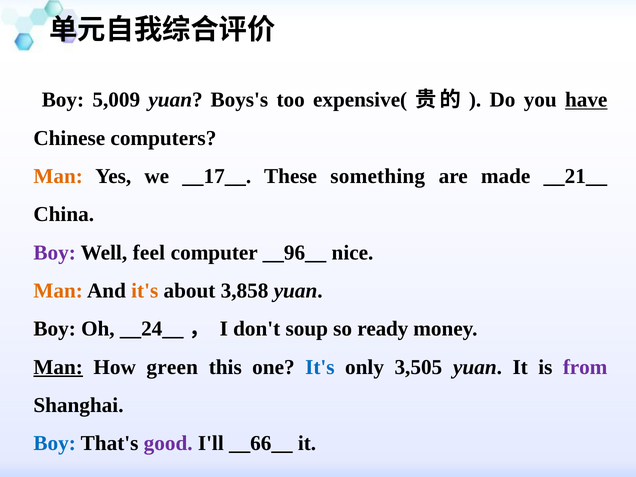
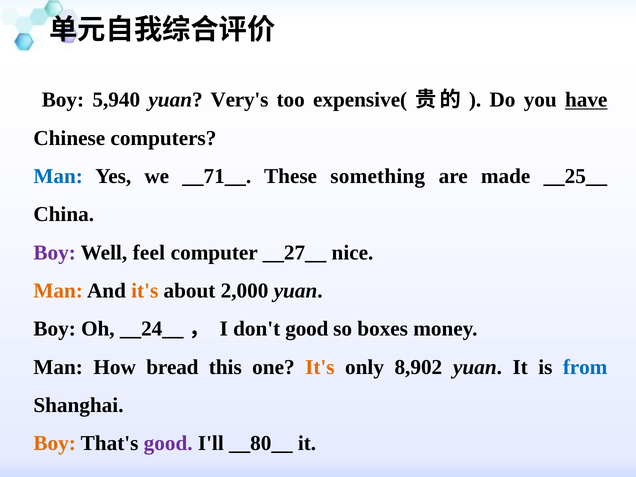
5,009: 5,009 -> 5,940 (116, 100)
Boys's: Boys's -> Very's (239, 100)
Man colour: orange -> blue (58, 176)
__17__: __17__ -> __71__ (217, 176)
__21__: __21__ -> __25__ (575, 176)
__96__: __96__ -> __27__ (295, 253)
3,858: 3,858 -> 2,000 (245, 291)
don't soup: soup -> good (307, 329)
ready: ready -> boxes (383, 329)
Man underline: present -> none (58, 367)
green: green -> bread (172, 367)
It's colour: blue -> orange (320, 367)
3,505: 3,505 -> 8,902 (418, 367)
from colour: purple -> blue (585, 367)
Boy colour: blue -> orange (55, 443)
__66__: __66__ -> __80__ (261, 443)
